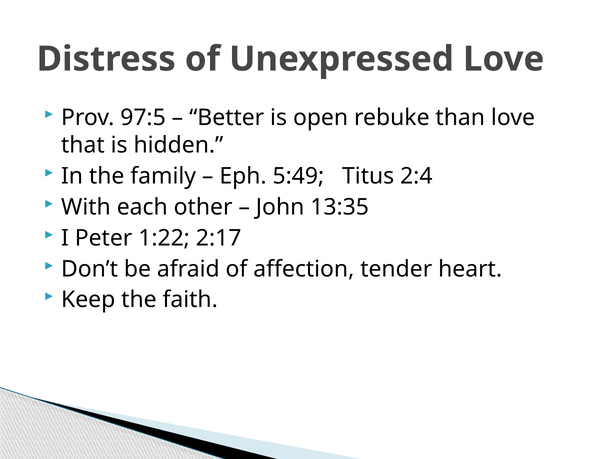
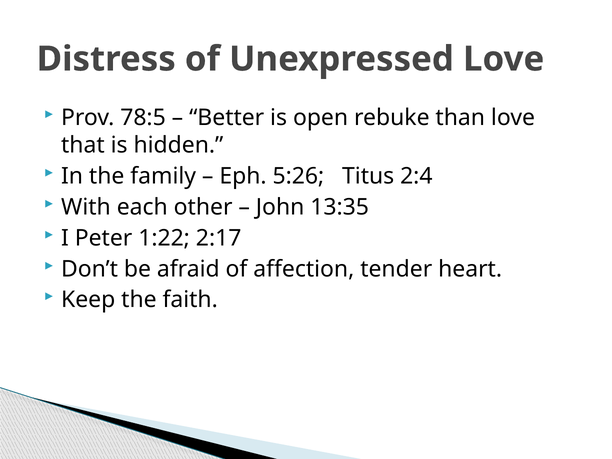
97:5: 97:5 -> 78:5 (143, 118)
5:49: 5:49 -> 5:26 (298, 176)
